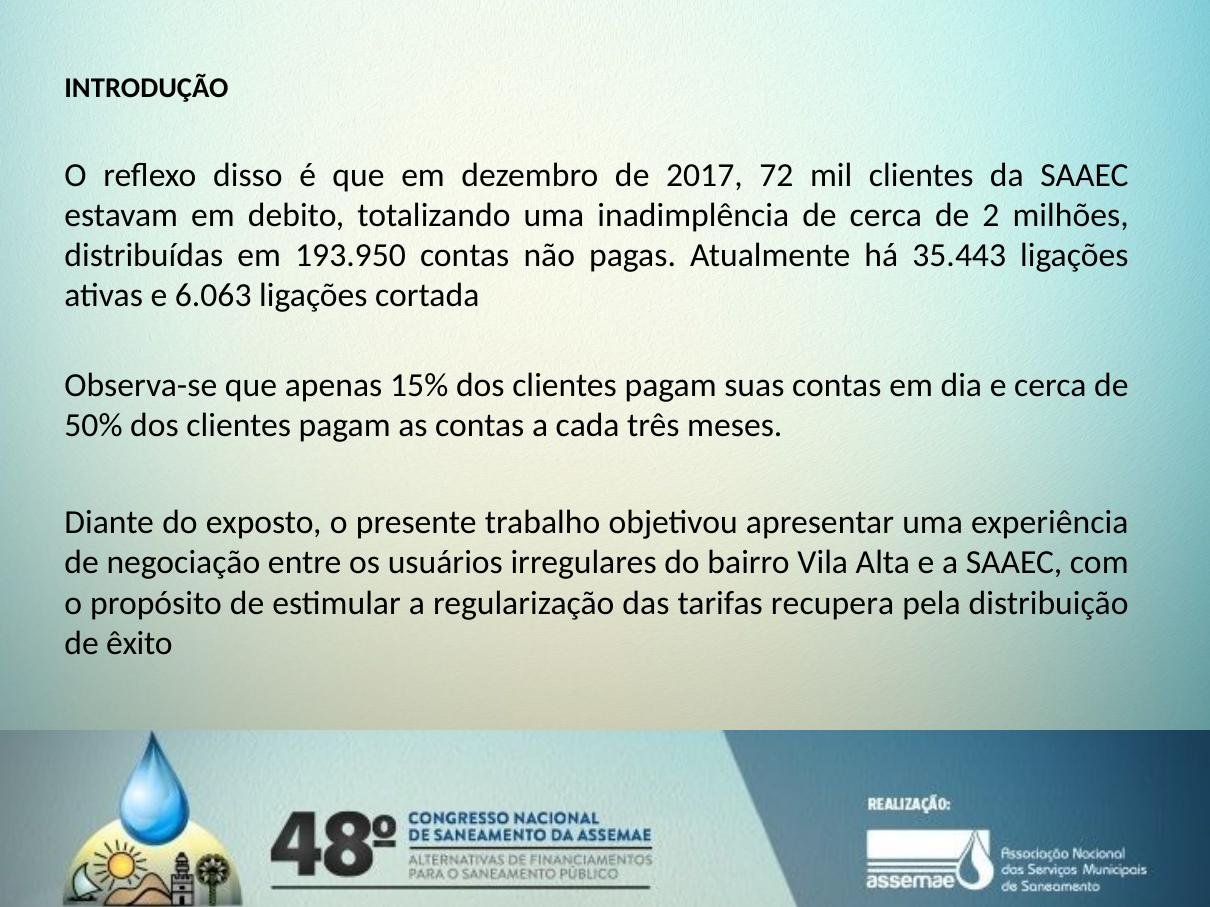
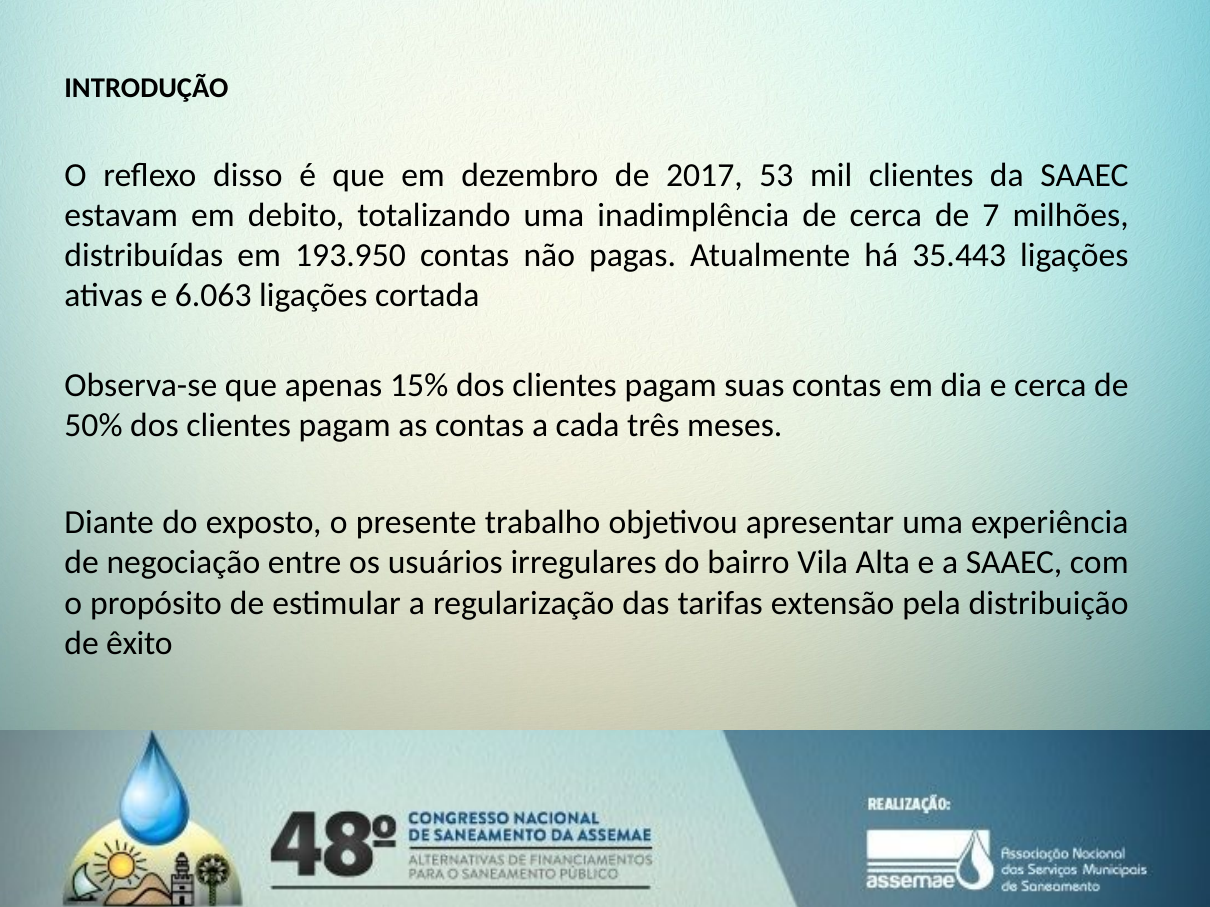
72: 72 -> 53 (776, 175)
2: 2 -> 7 (991, 215)
recupera: recupera -> extensão (833, 603)
